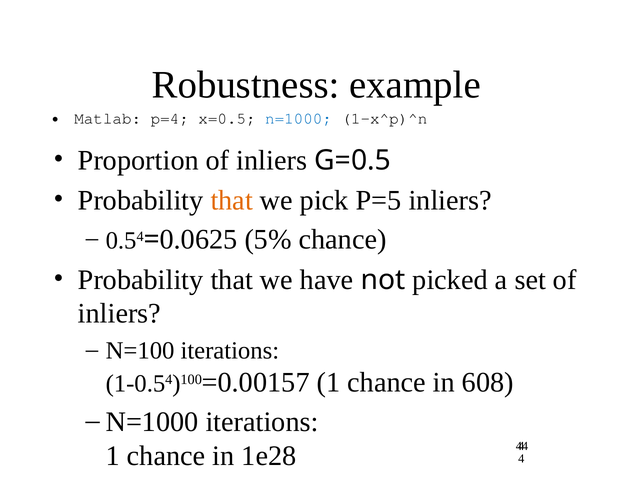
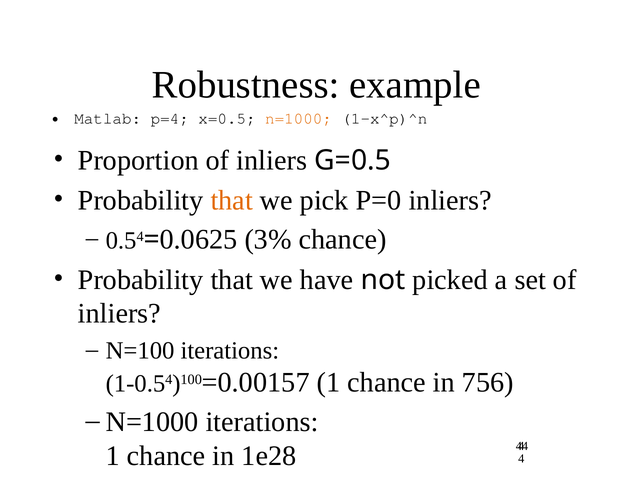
n=1000 colour: blue -> orange (299, 118)
P=5: P=5 -> P=0 (379, 200)
5%: 5% -> 3% (268, 240)
608: 608 -> 756 (488, 383)
